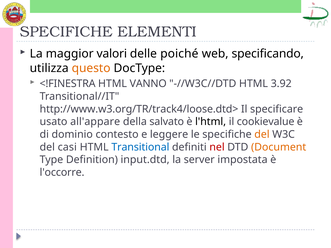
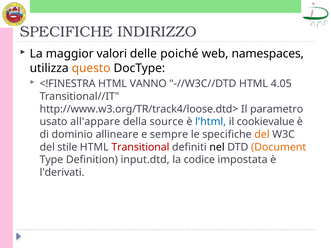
ELEMENTI: ELEMENTI -> INDIRIZZO (157, 32)
specificando: specificando -> namespaces (268, 54)
3.92: 3.92 -> 4.05 (281, 84)
specificare: specificare -> parametro (277, 109)
salvato: salvato -> source (167, 122)
l'html colour: black -> blue (211, 122)
contesto: contesto -> allineare (117, 135)
leggere: leggere -> sempre (169, 135)
casi: casi -> stile (67, 147)
Transitional colour: blue -> red (140, 147)
nel colour: red -> black (217, 147)
server: server -> codice (199, 160)
l'occorre: l'occorre -> l'derivati (62, 173)
